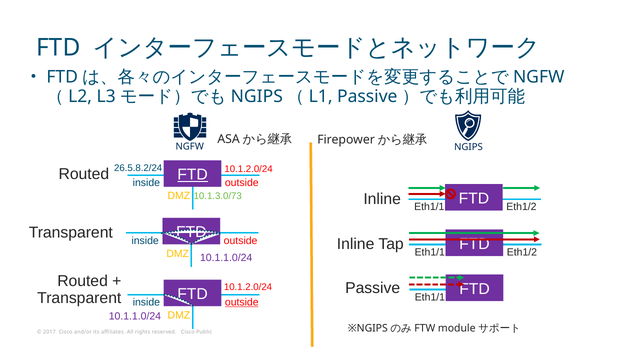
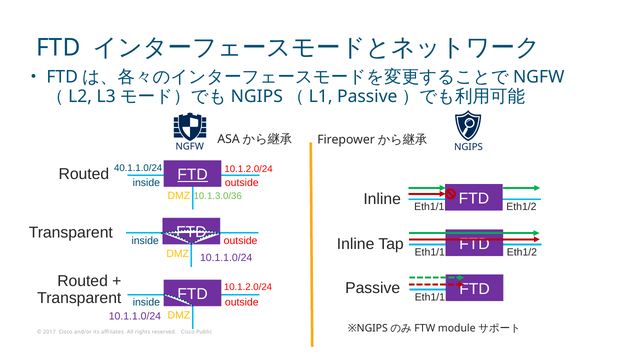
26.5.8.2/24: 26.5.8.2/24 -> 40.1.1.0/24 (138, 168)
10.1.3.0/73: 10.1.3.0/73 -> 10.1.3.0/36 (218, 196)
outside underline: present -> none (242, 302)
